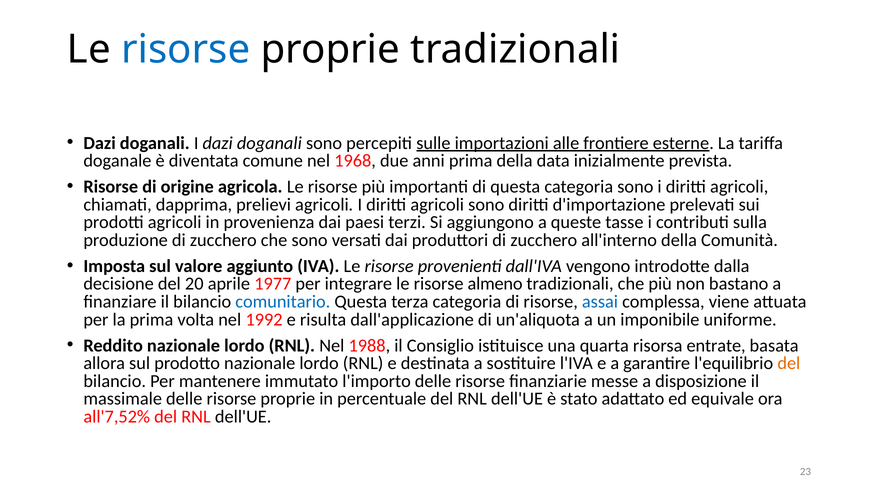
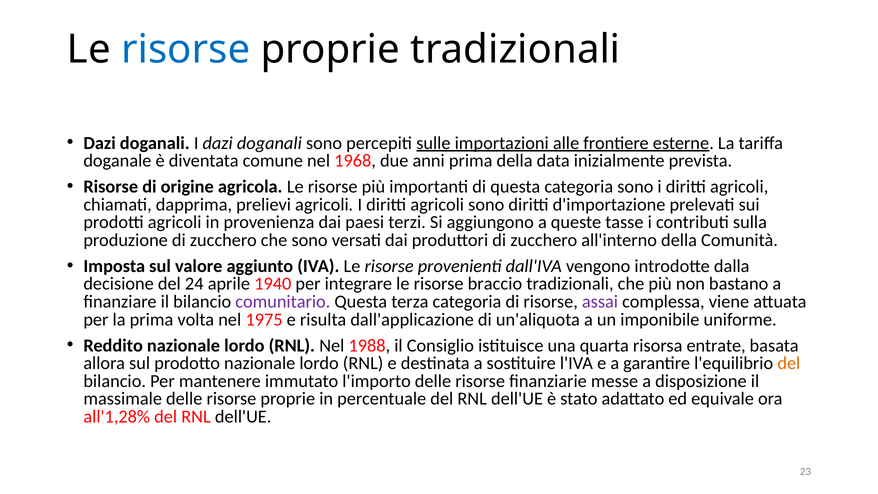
20: 20 -> 24 (194, 284)
1977: 1977 -> 1940 (273, 284)
almeno: almeno -> braccio (495, 284)
comunitario colour: blue -> purple (283, 302)
assai colour: blue -> purple (600, 302)
1992: 1992 -> 1975 (264, 319)
all'7,52%: all'7,52% -> all'1,28% (117, 417)
